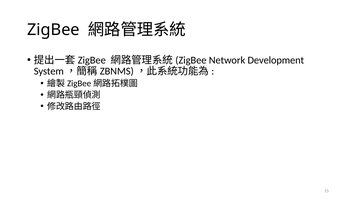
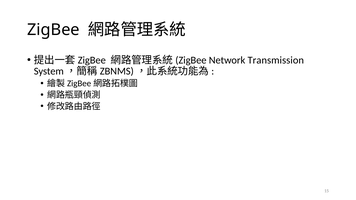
Development: Development -> Transmission (276, 60)
